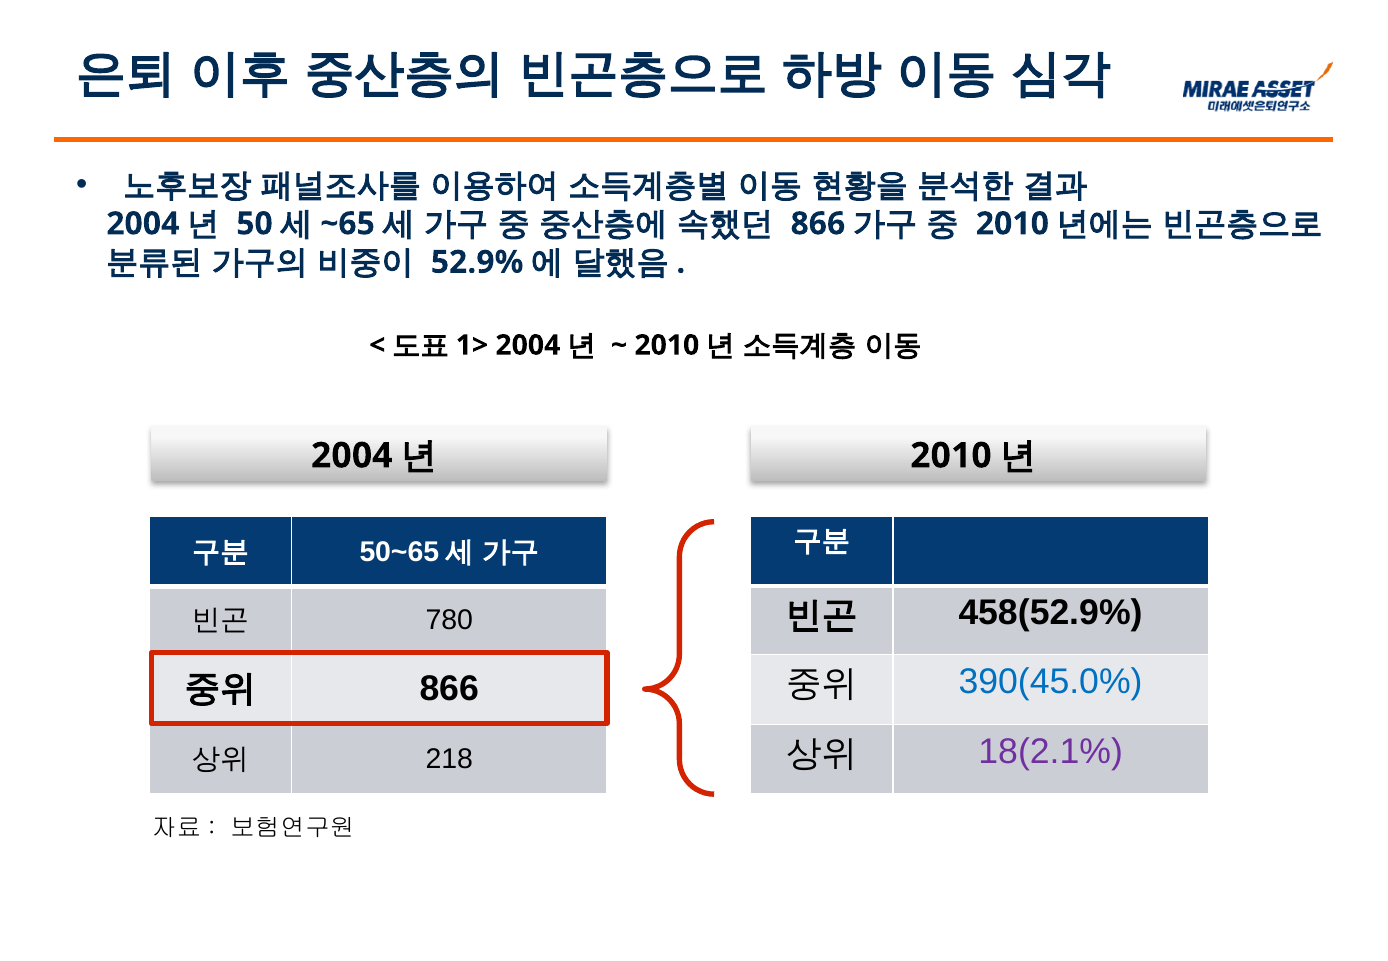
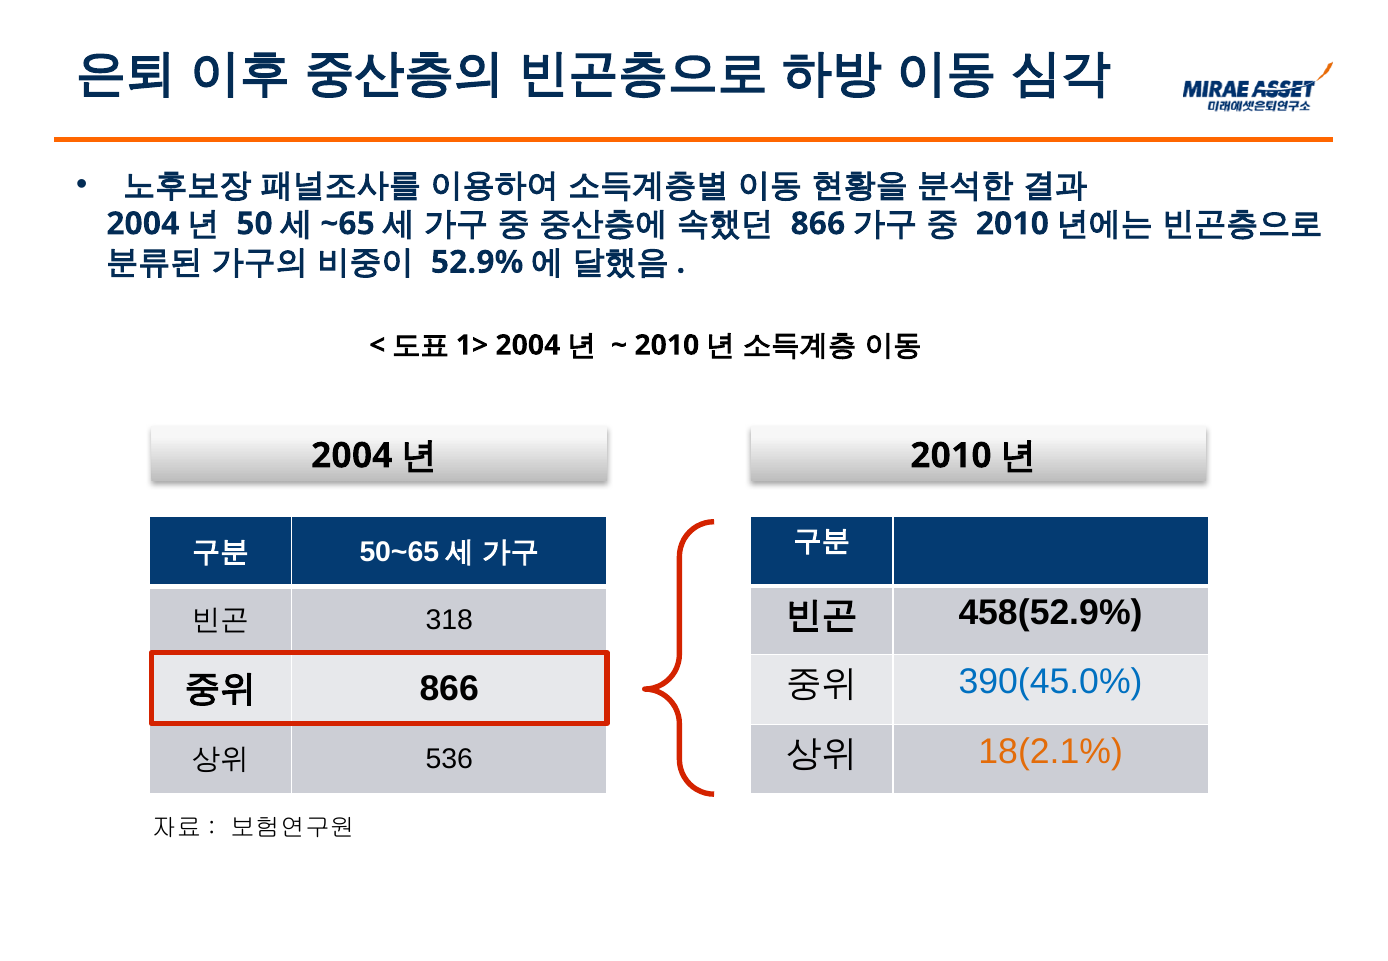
780: 780 -> 318 (449, 620)
18(2.1% colour: purple -> orange (1051, 751)
218: 218 -> 536 (449, 759)
